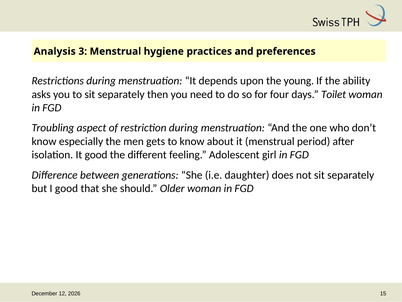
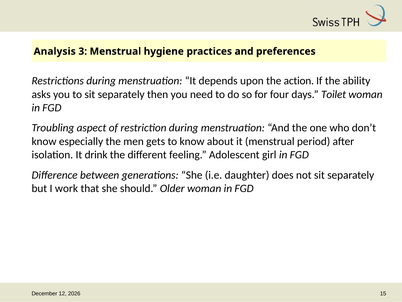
young: young -> action (299, 81)
It good: good -> drink (96, 155)
I good: good -> work (66, 188)
